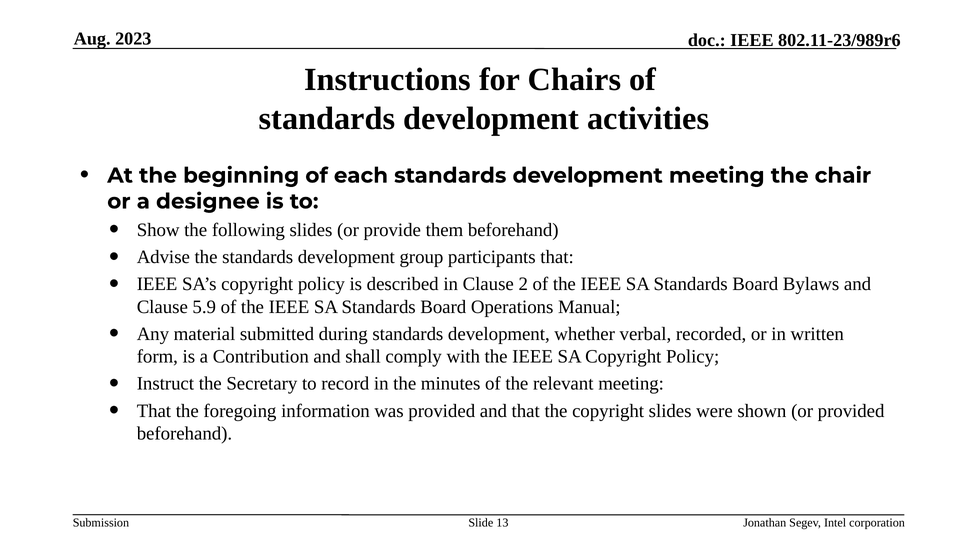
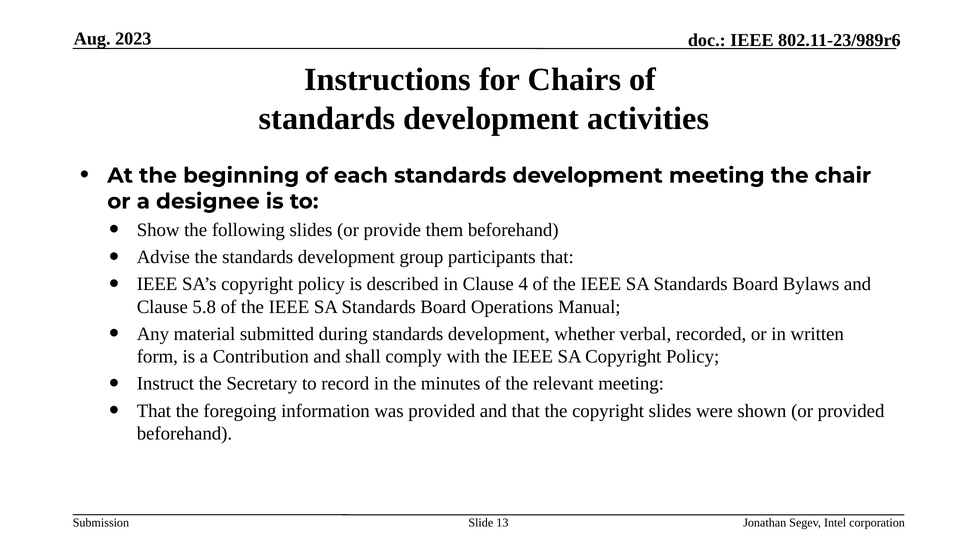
2: 2 -> 4 (523, 284)
5.9: 5.9 -> 5.8 (204, 307)
